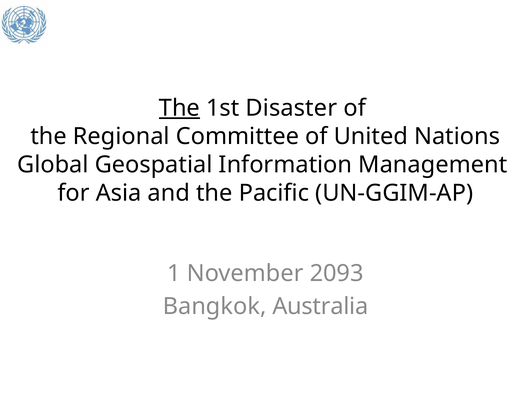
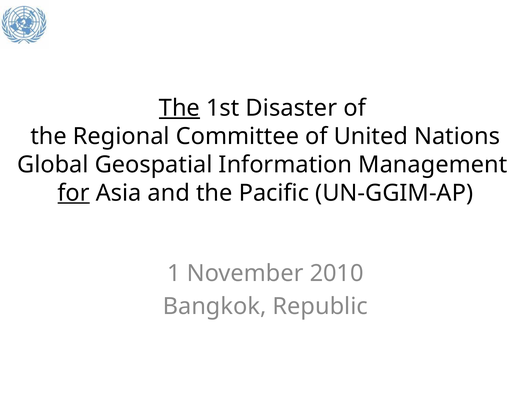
for underline: none -> present (74, 193)
2093: 2093 -> 2010 (337, 273)
Australia: Australia -> Republic (320, 306)
